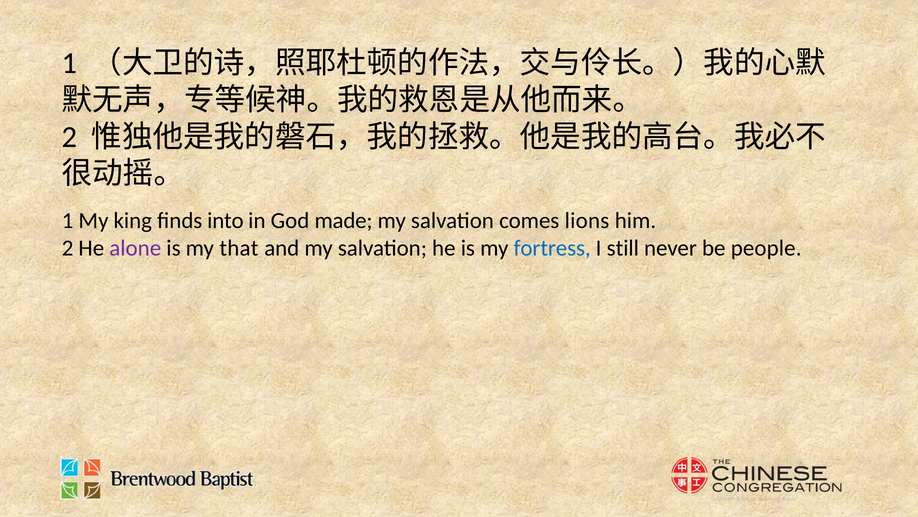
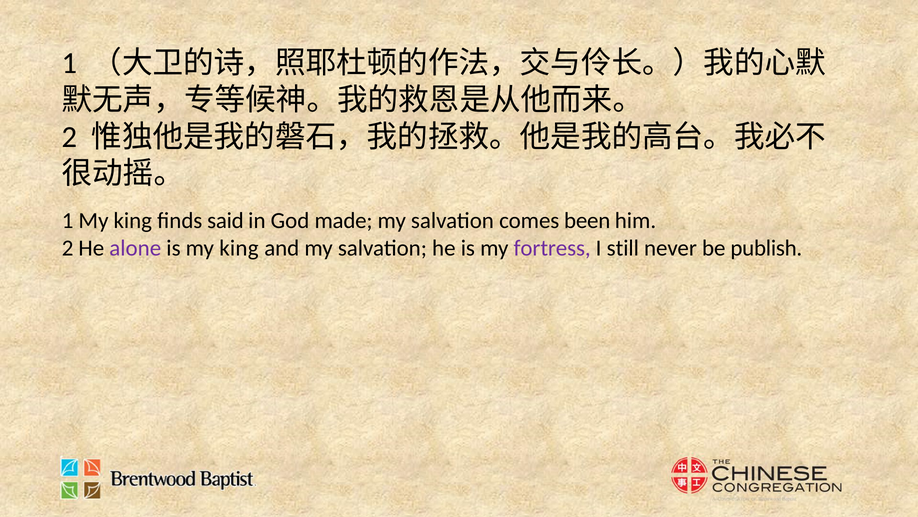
into: into -> said (225, 220)
lions: lions -> been (587, 220)
is my that: that -> king (239, 248)
fortress colour: blue -> purple (552, 248)
people: people -> publish (766, 248)
